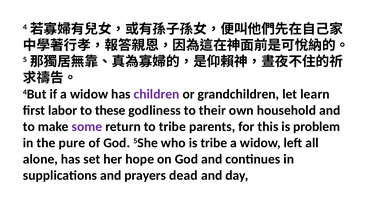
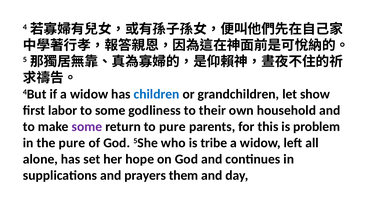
children colour: purple -> blue (157, 94)
learn: learn -> show (315, 94)
to these: these -> some (110, 111)
to tribe: tribe -> pure (172, 127)
dead: dead -> them (184, 176)
